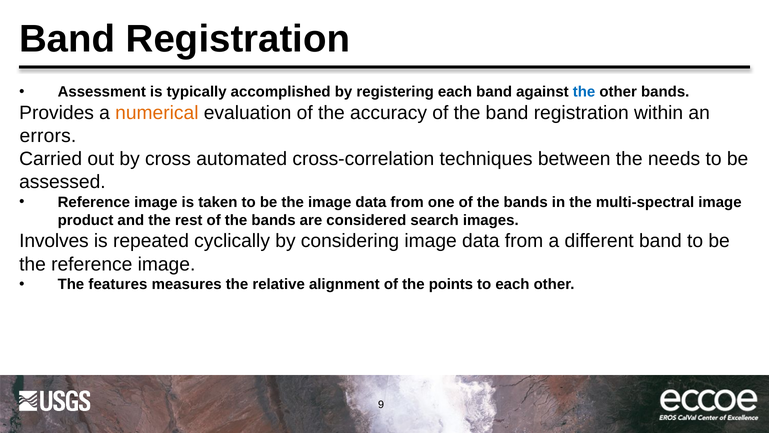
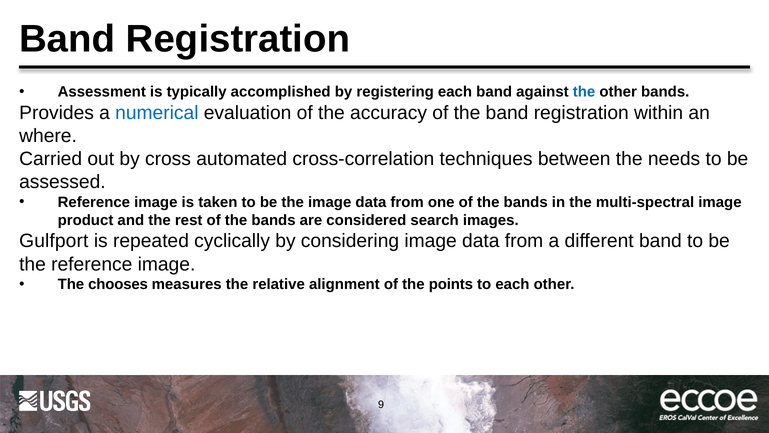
numerical colour: orange -> blue (157, 113)
errors: errors -> where (48, 136)
Involves: Involves -> Gulfport (54, 241)
features: features -> chooses (118, 284)
